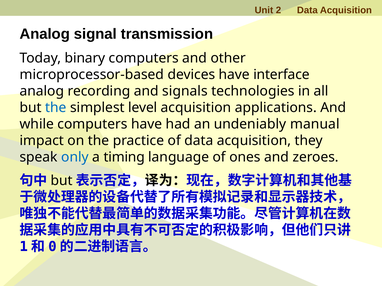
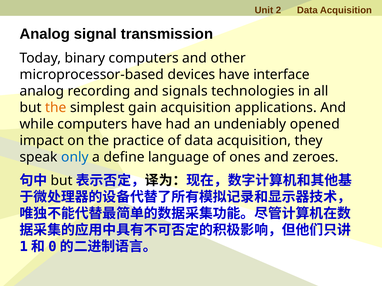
the colour: blue -> orange (56, 108)
level: level -> gain (143, 108)
manual: manual -> opened (315, 124)
timing: timing -> define (124, 157)
